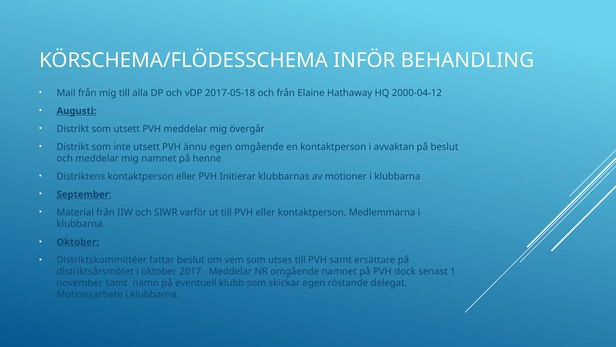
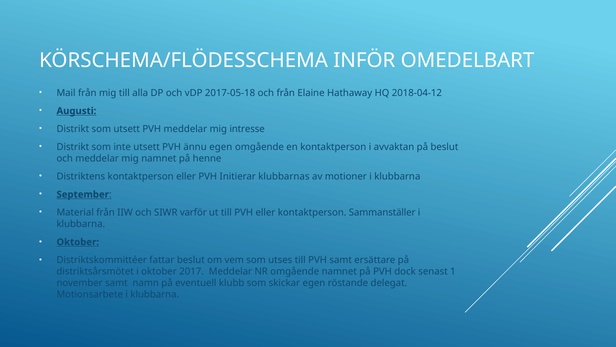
BEHANDLING: BEHANDLING -> OMEDELBART (468, 60)
2000-04-12: 2000-04-12 -> 2018-04-12 (417, 93)
övergår: övergår -> intresse (247, 129)
Medlemmarna: Medlemmarna -> Sammanställer (382, 212)
